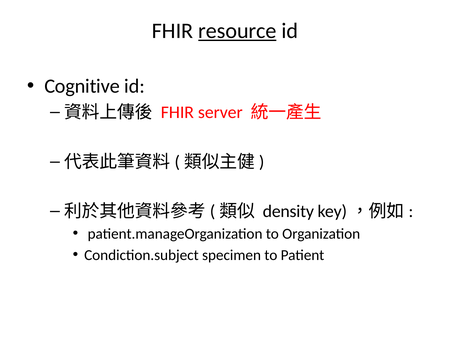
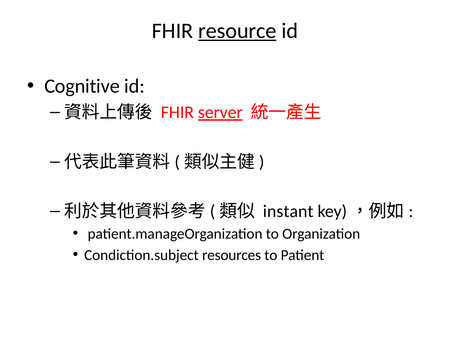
server underline: none -> present (220, 112)
density: density -> instant (288, 211)
specimen: specimen -> resources (232, 255)
